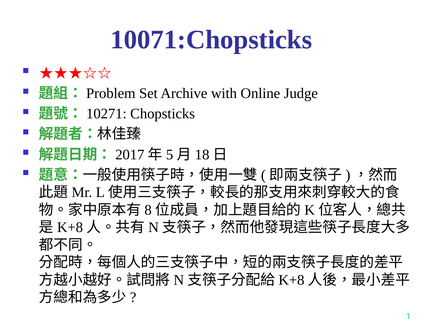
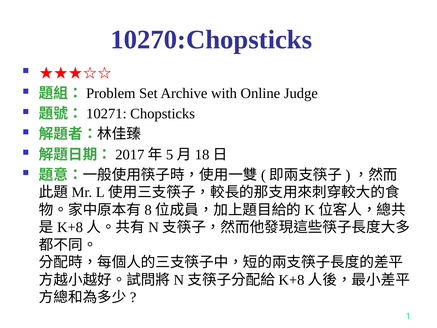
10071:Chopsticks: 10071:Chopsticks -> 10270:Chopsticks (211, 40)
